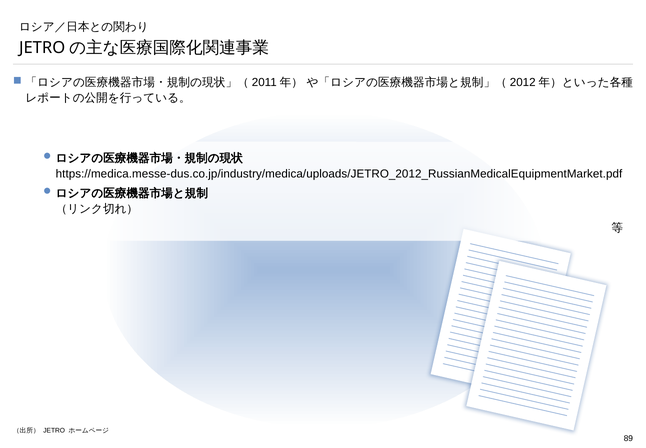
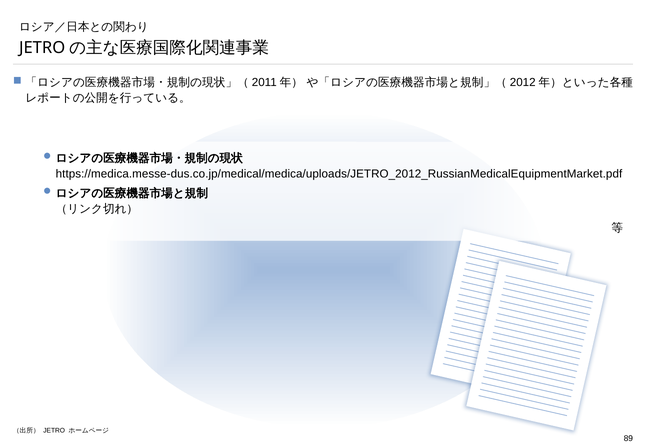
https://medica.messe-dus.co.jp/industry/medica/uploads/JETRO_2012_RussianMedicalEquipmentMarket.pdf: https://medica.messe-dus.co.jp/industry/medica/uploads/JETRO_2012_RussianMedicalEquipmentMarket.pdf -> https://medica.messe-dus.co.jp/medical/medica/uploads/JETRO_2012_RussianMedicalEquipmentMarket.pdf (339, 174)
